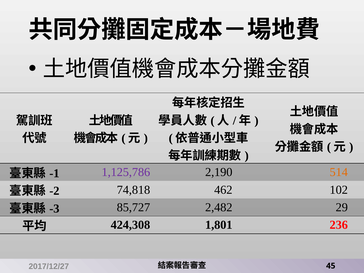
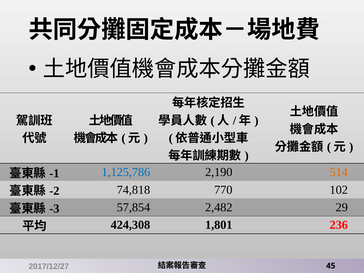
1,125,786 colour: purple -> blue (126, 172)
462: 462 -> 770 (223, 190)
85,727: 85,727 -> 57,854 (133, 207)
